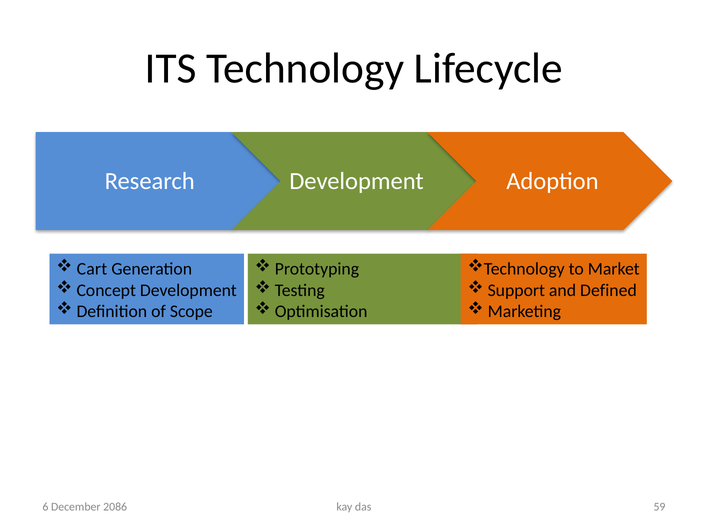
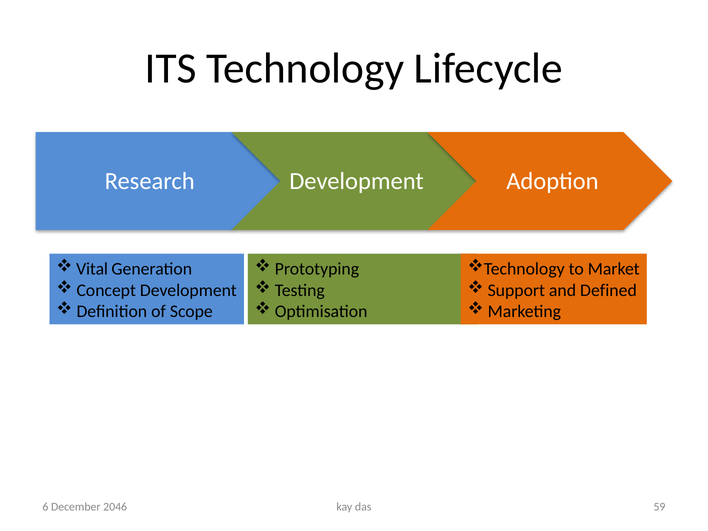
Cart: Cart -> Vital (92, 269)
2086: 2086 -> 2046 (115, 507)
